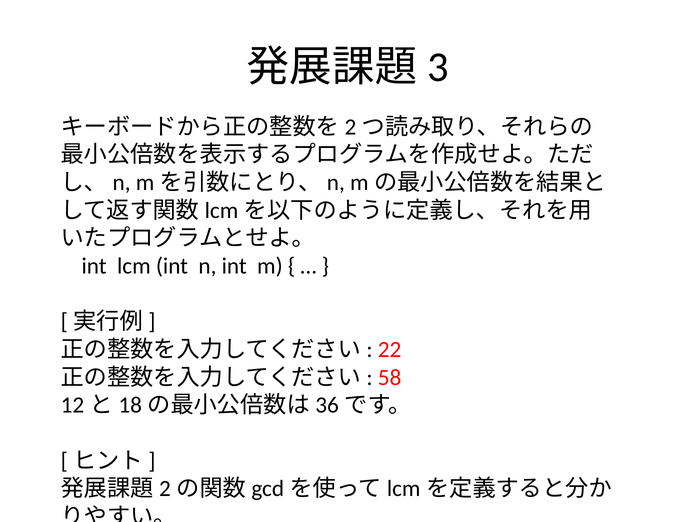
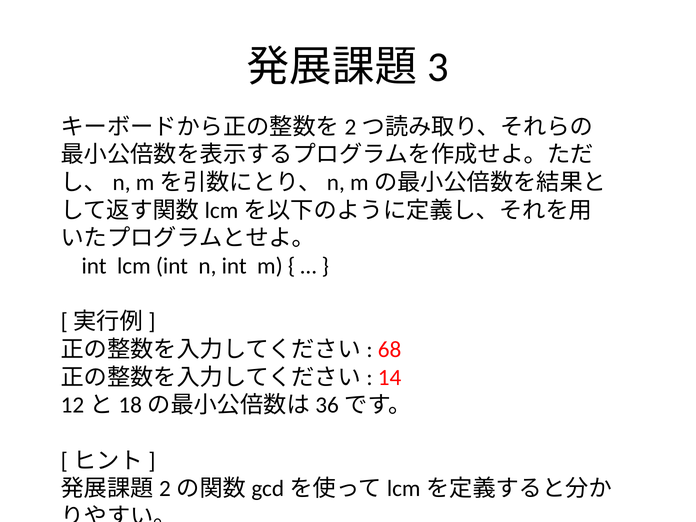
22: 22 -> 68 (390, 350)
58: 58 -> 14 (390, 377)
